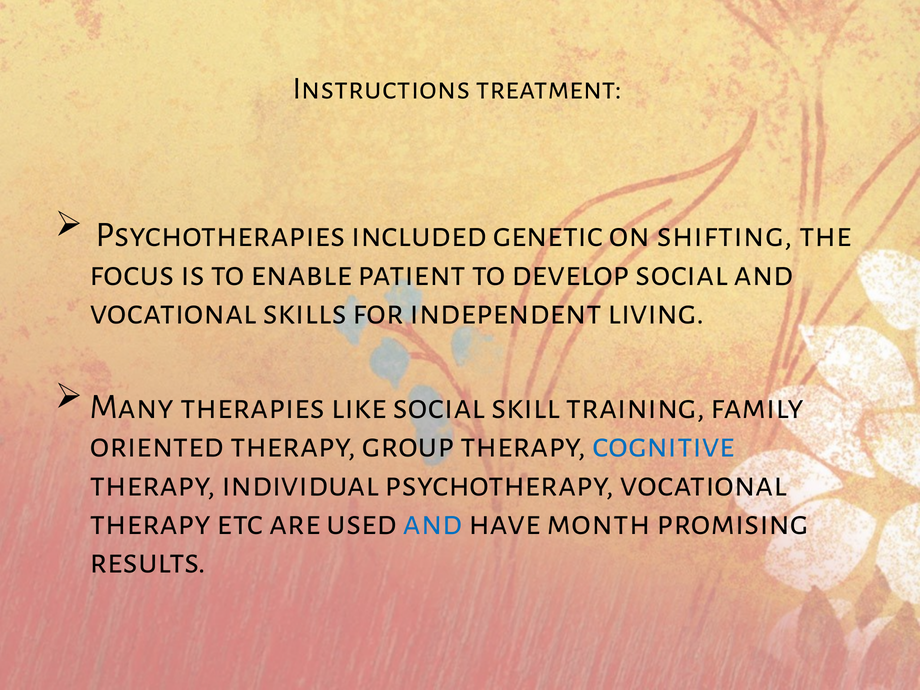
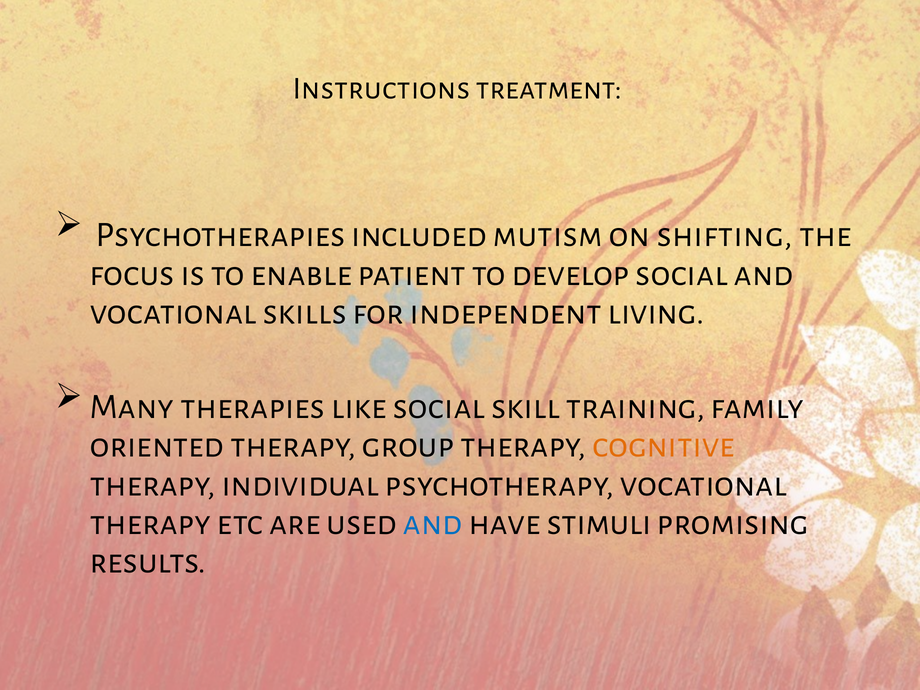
genetic: genetic -> mutism (548, 235)
cognitive colour: blue -> orange (664, 445)
month: month -> stimuli (599, 522)
